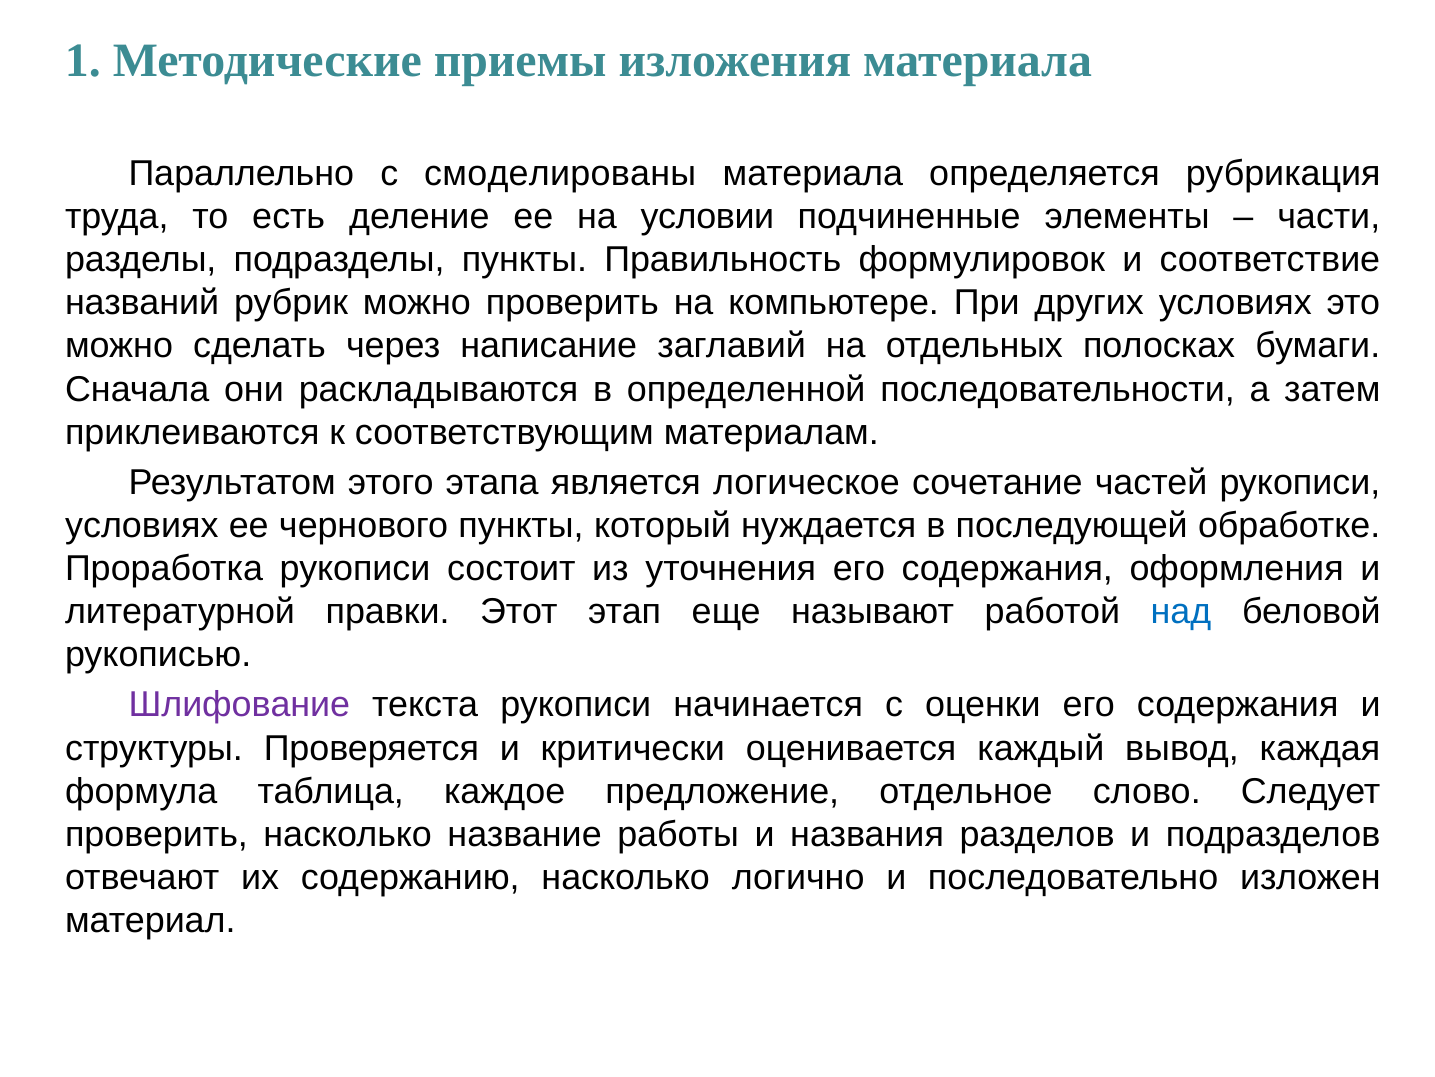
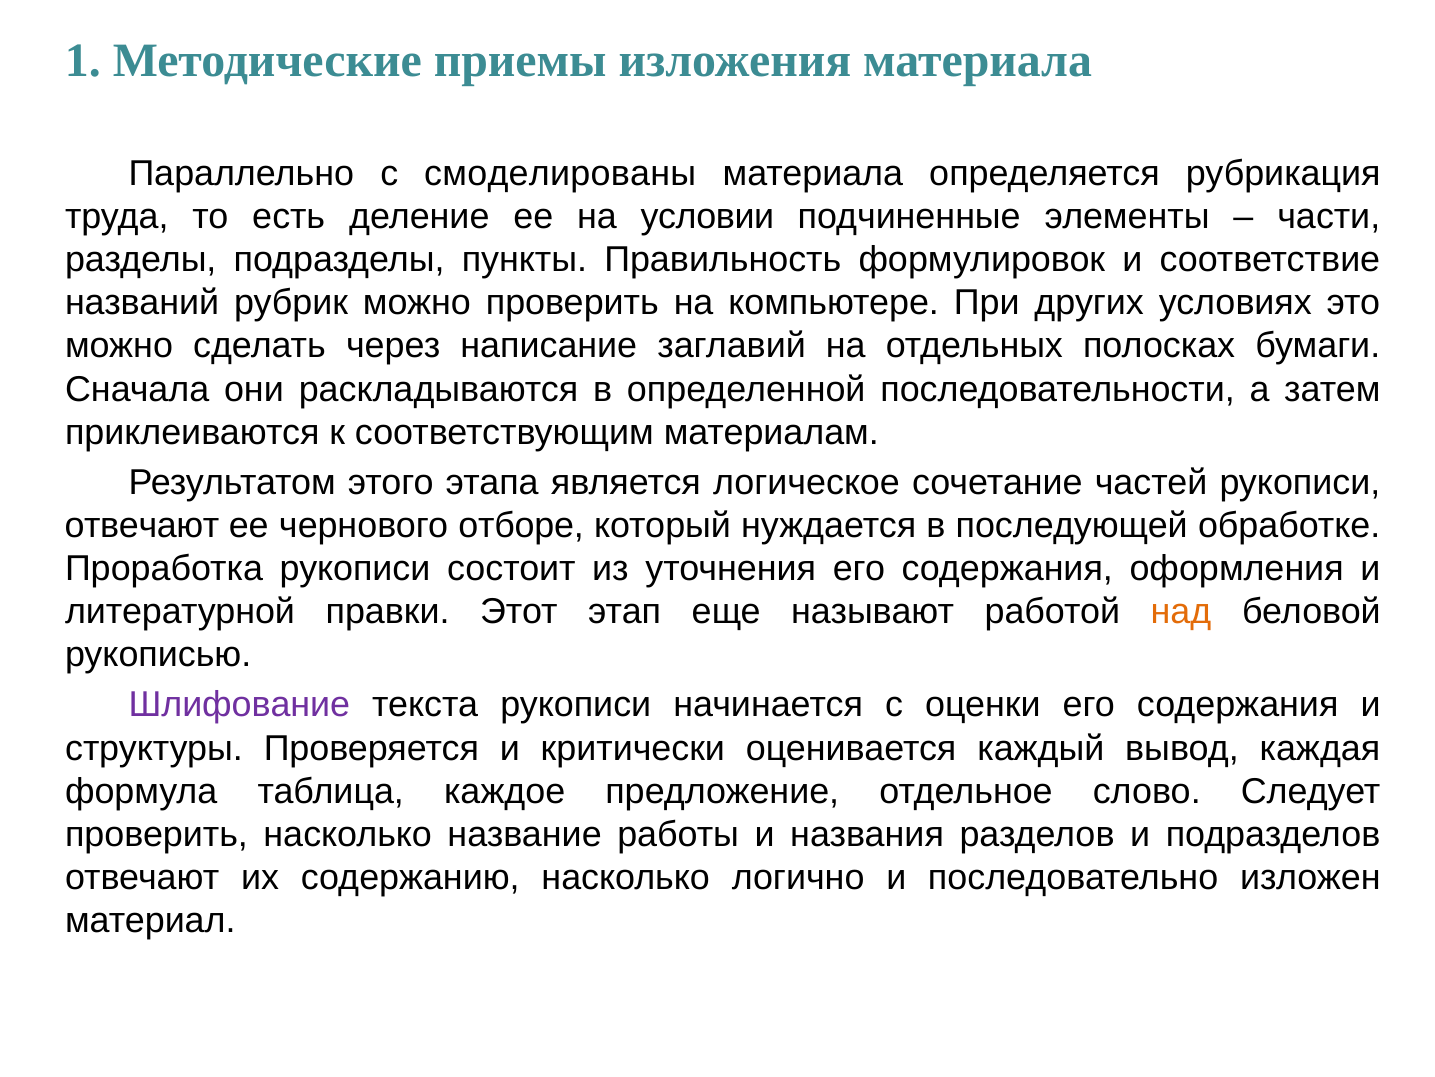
условиях: условиях -> отвечают (142, 525)
чернового пункты: пункты -> отборе (521, 525)
над colour: blue -> orange (1181, 611)
